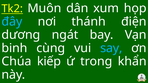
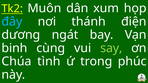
say colour: light blue -> light green (111, 48)
kiếp: kiếp -> tình (49, 62)
khẩn: khẩn -> phúc (132, 62)
